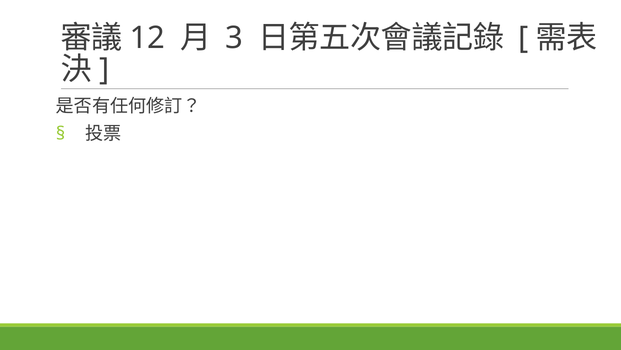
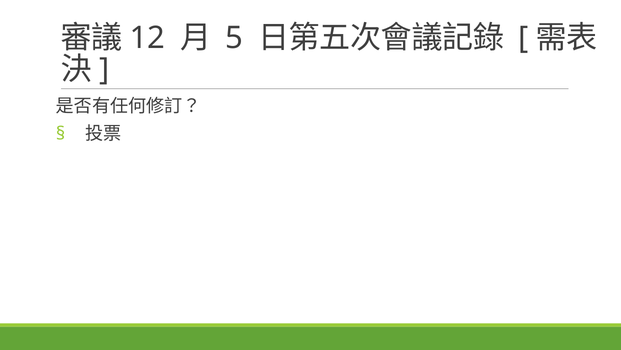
3: 3 -> 5 (234, 38)
